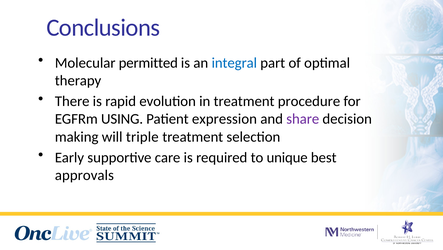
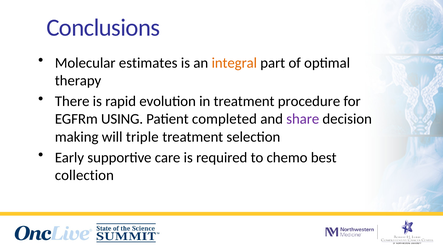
permitted: permitted -> estimates (148, 63)
integral colour: blue -> orange (234, 63)
expression: expression -> completed (224, 119)
unique: unique -> chemo (287, 157)
approvals: approvals -> collection (84, 175)
